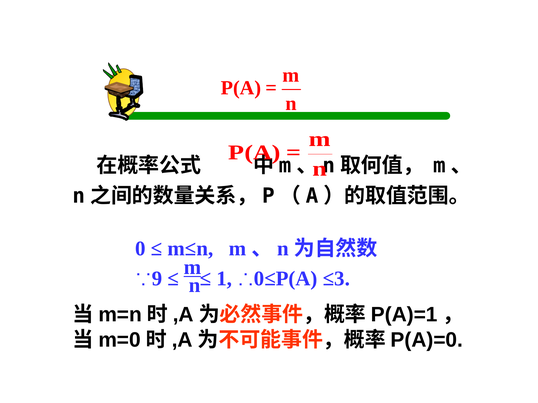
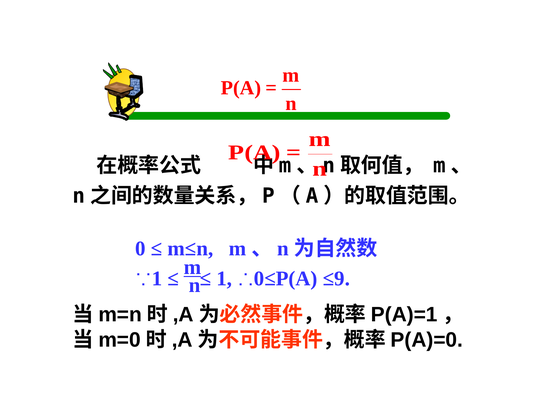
9: 9 -> 1 (157, 279)
≤3: ≤3 -> ≤9 (336, 279)
